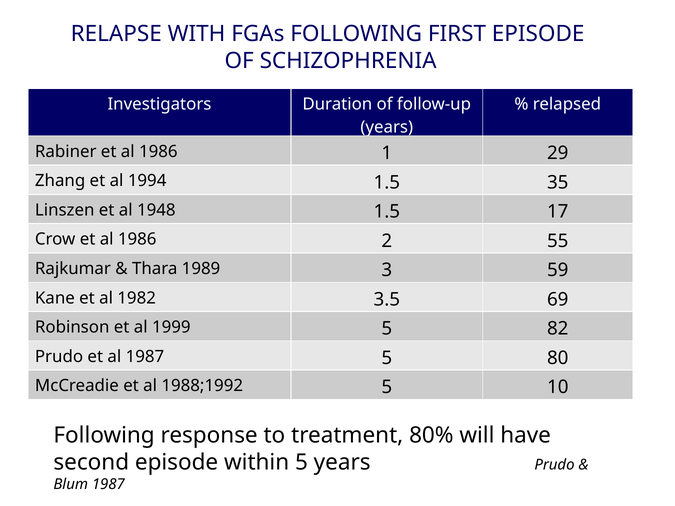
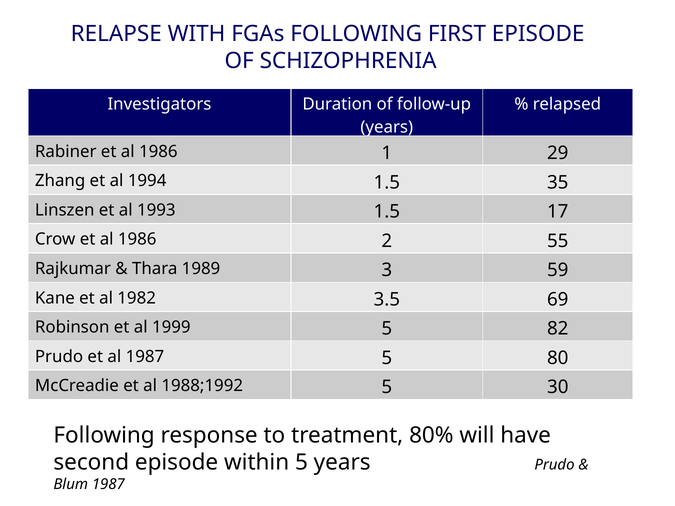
1948: 1948 -> 1993 (156, 210)
10: 10 -> 30 (558, 387)
